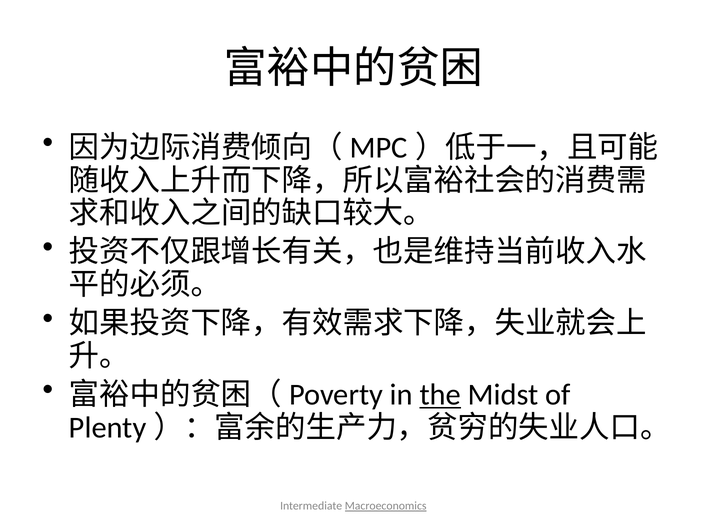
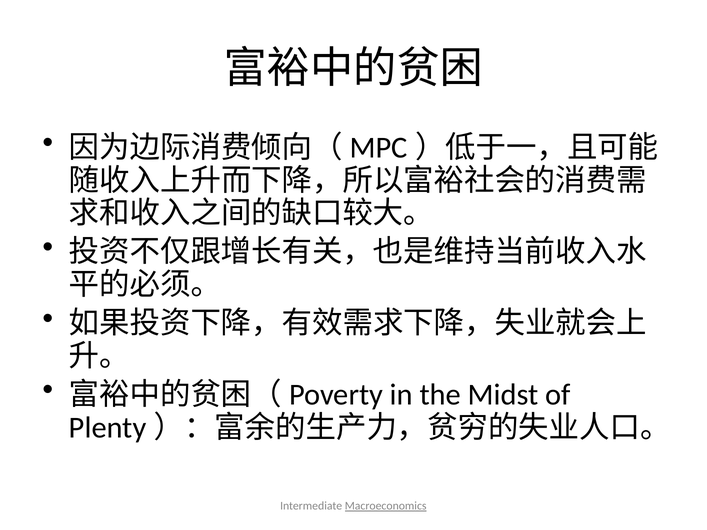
the underline: present -> none (440, 395)
